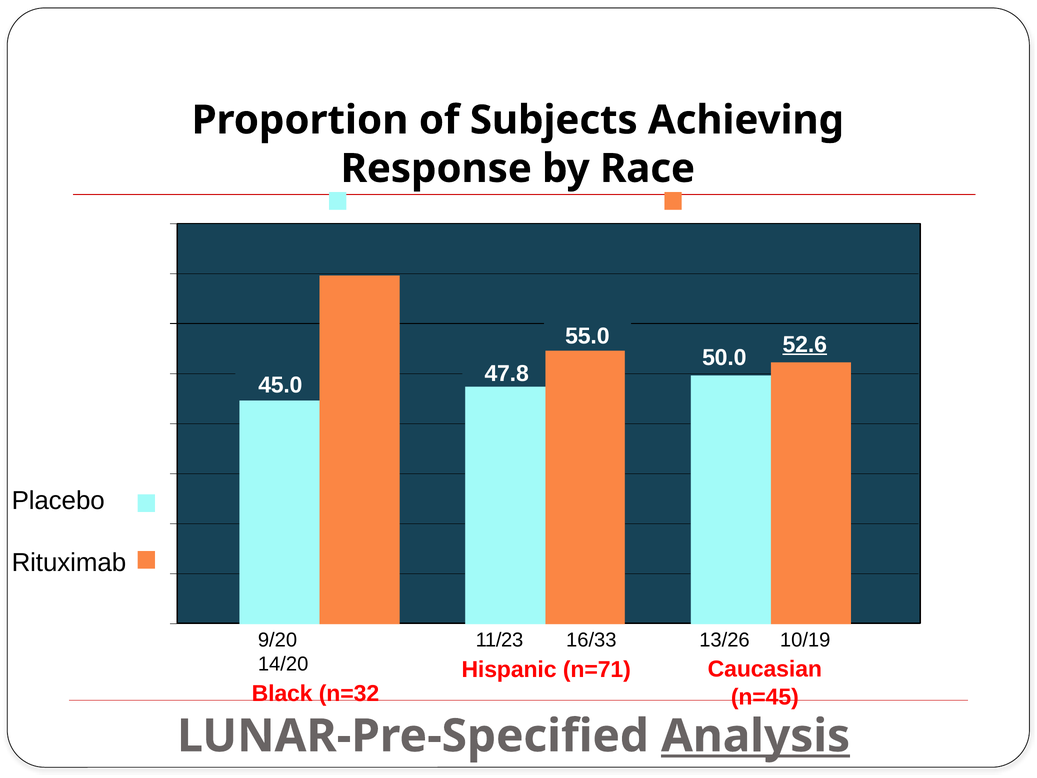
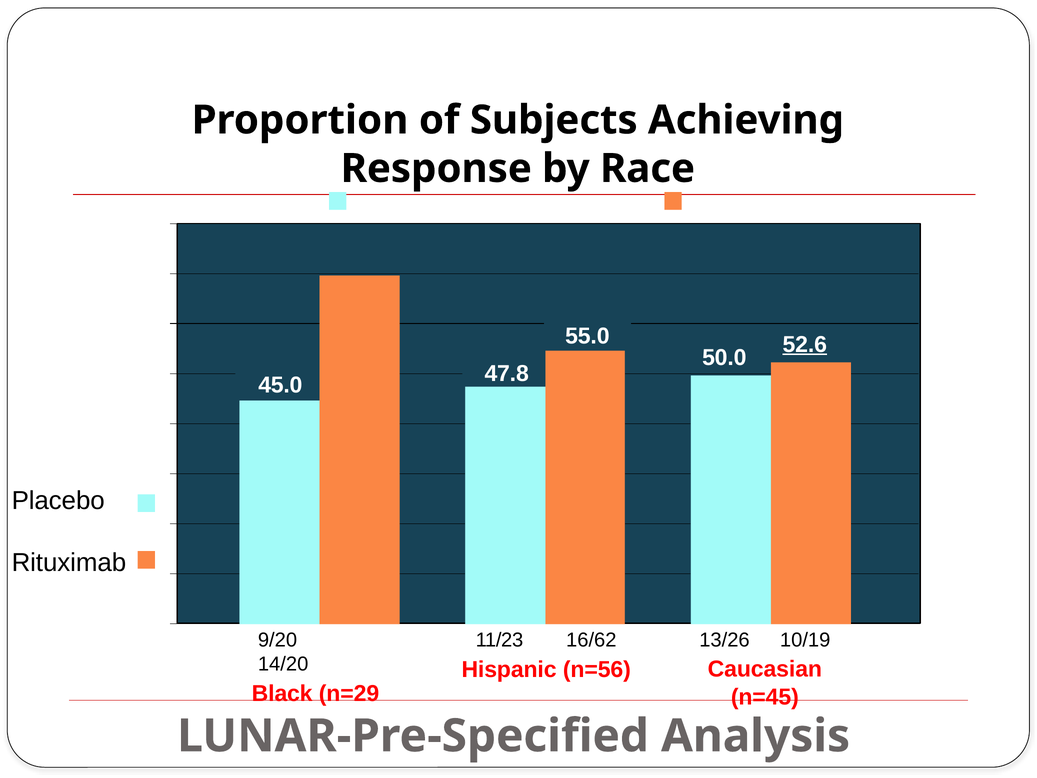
16/33: 16/33 -> 16/62 (591, 640)
n=71: n=71 -> n=56 (597, 669)
n=32: n=32 -> n=29 (349, 693)
Analysis underline: present -> none (756, 736)
